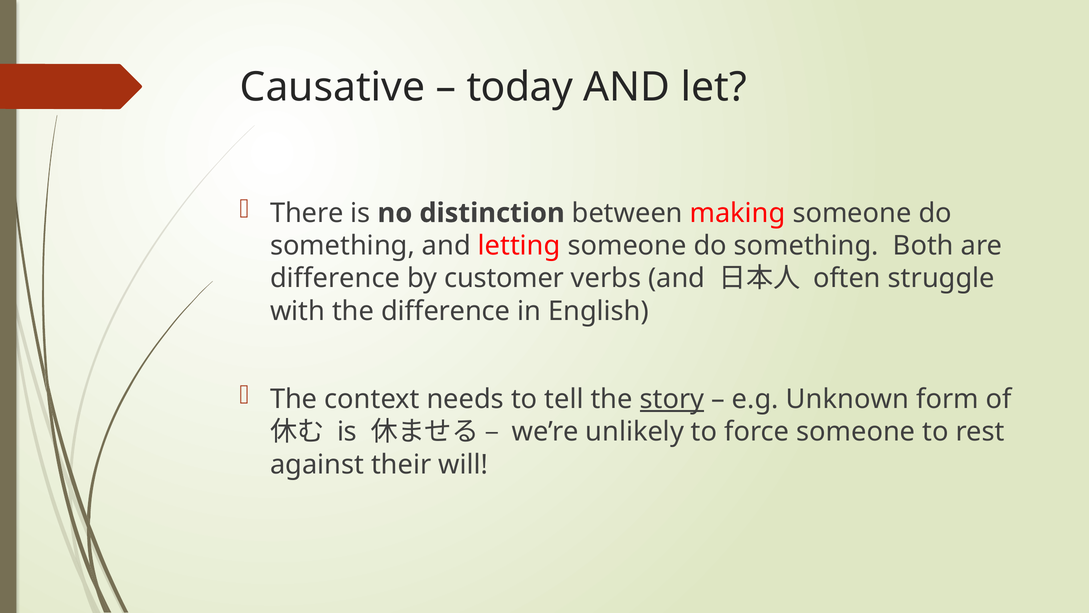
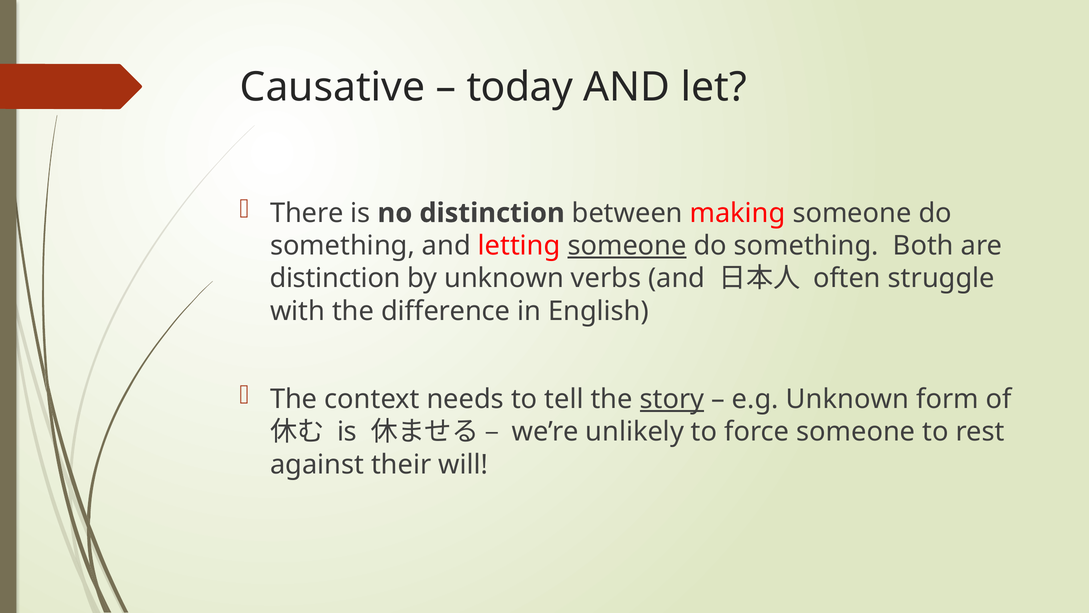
someone underline: none -> present (627, 246)
difference: difference -> distinction (335, 278)
by customer: customer -> unknown (504, 278)
